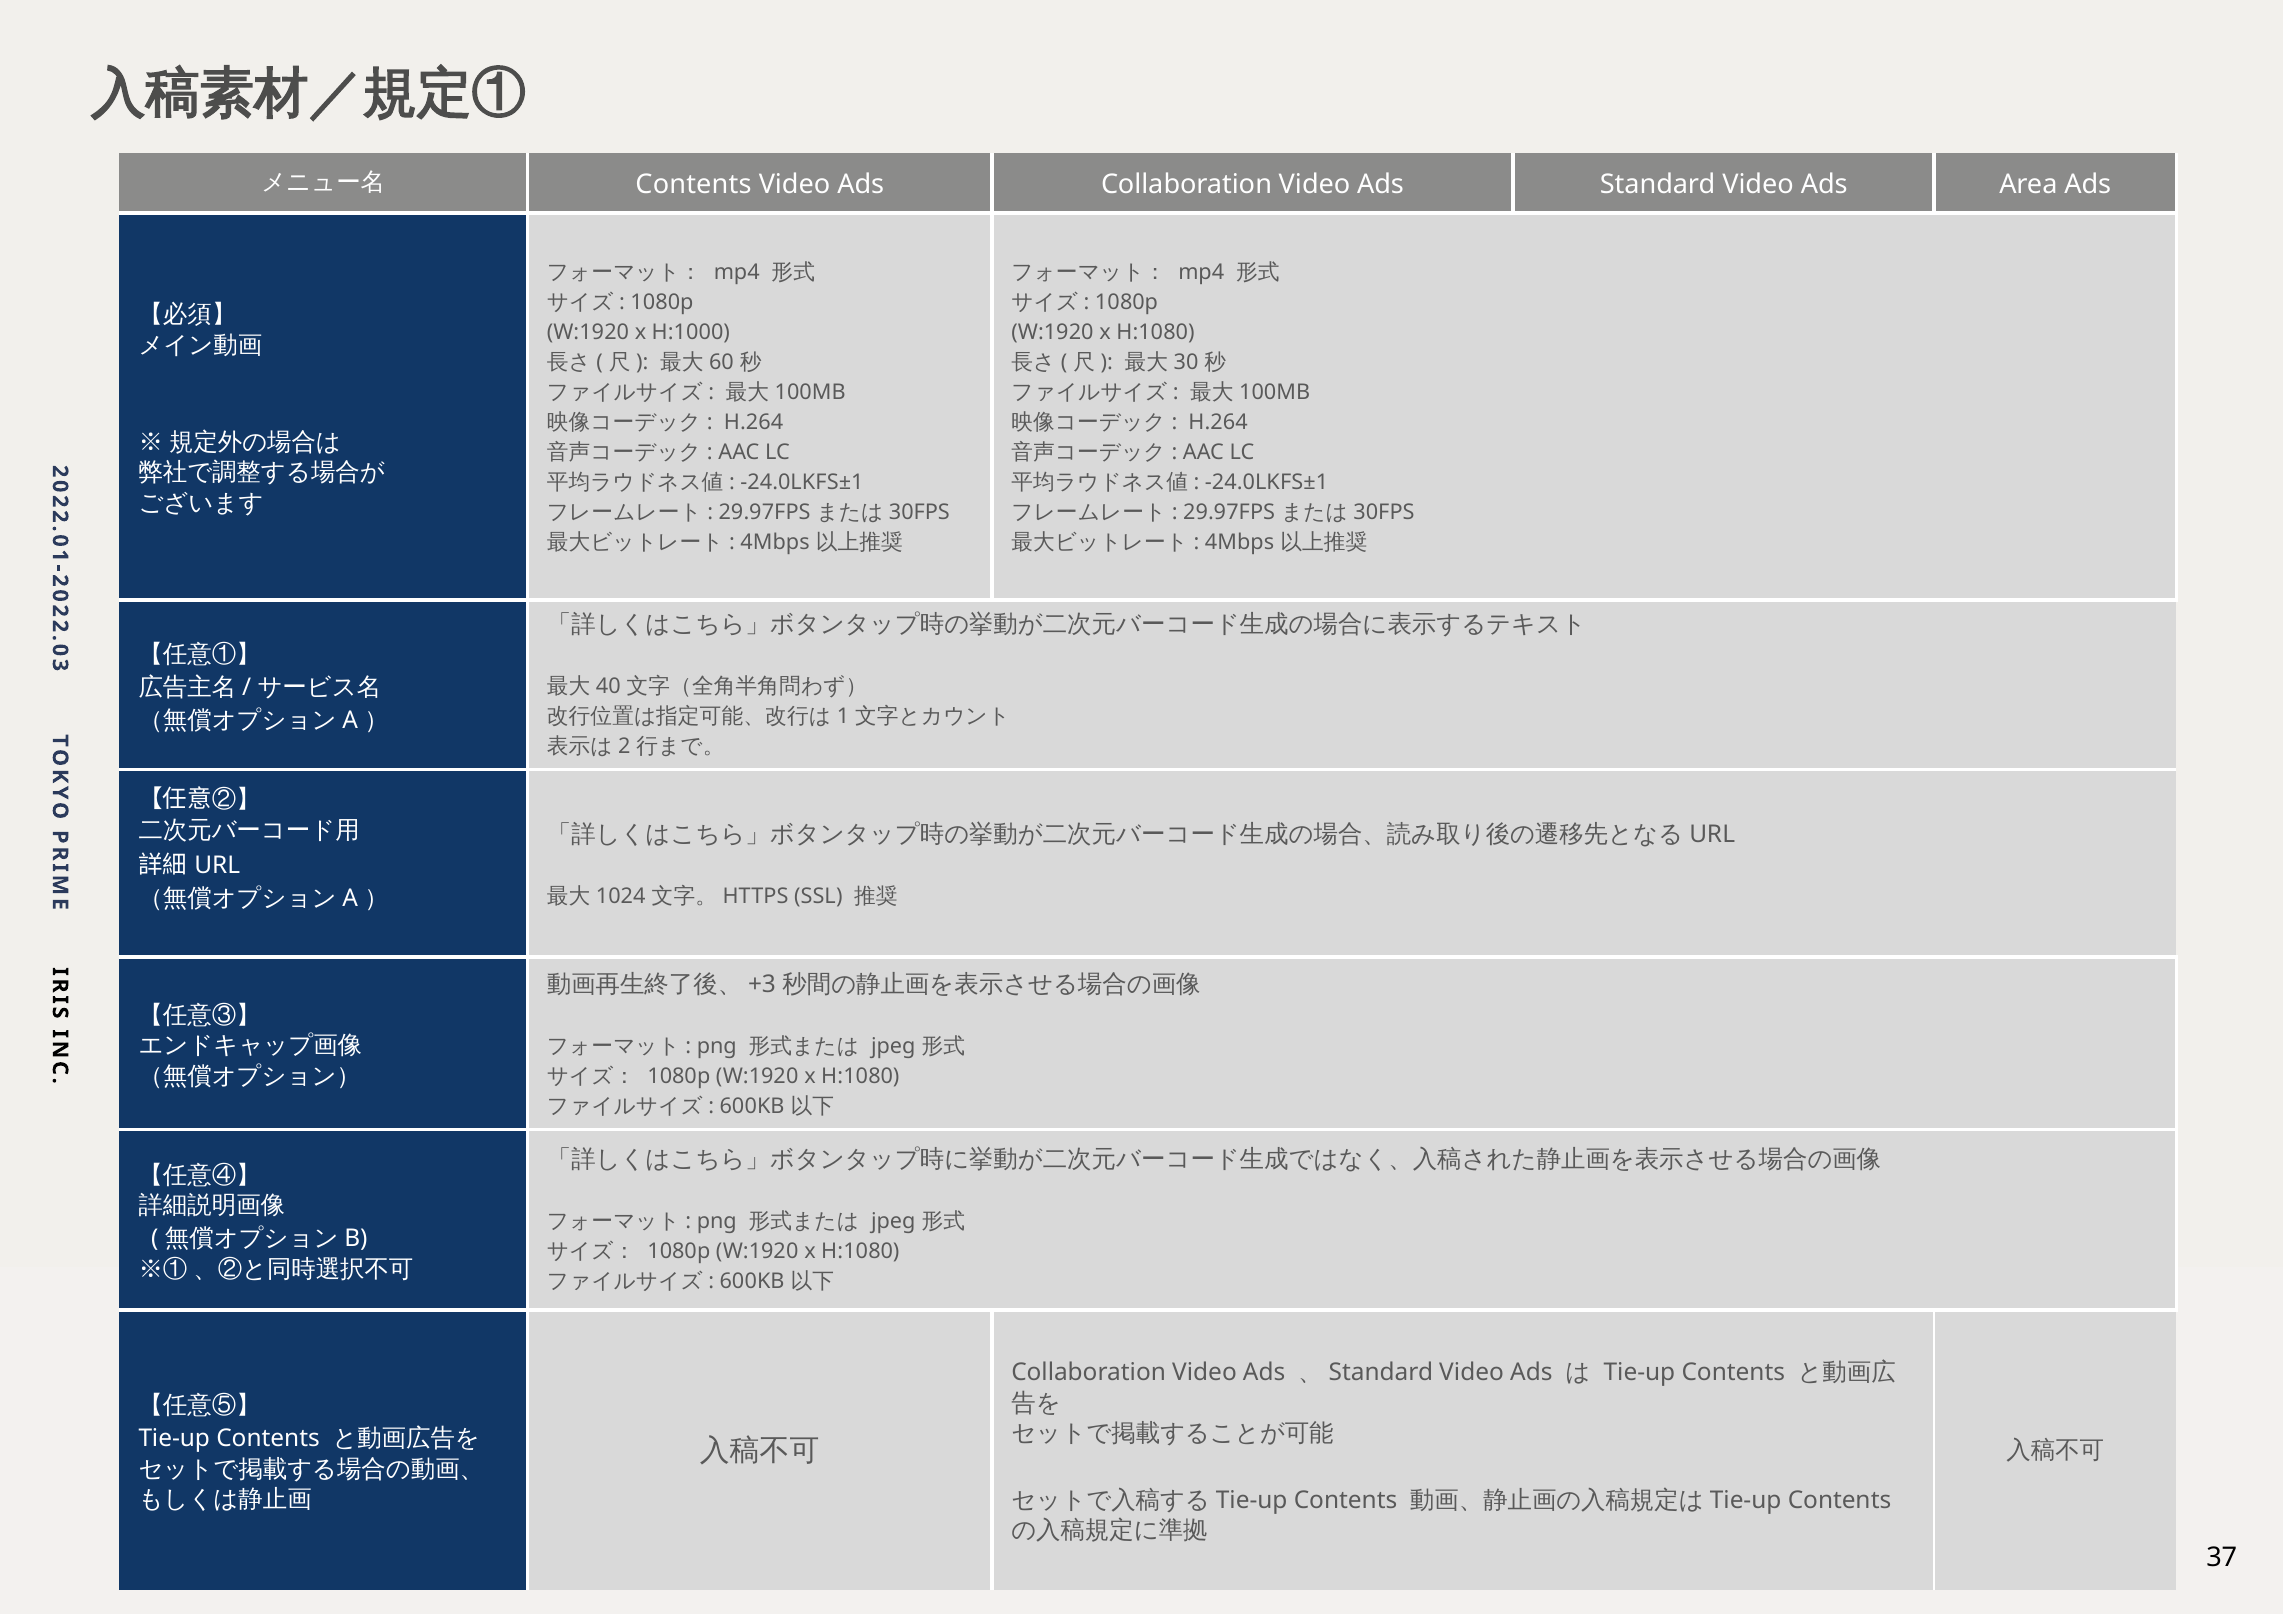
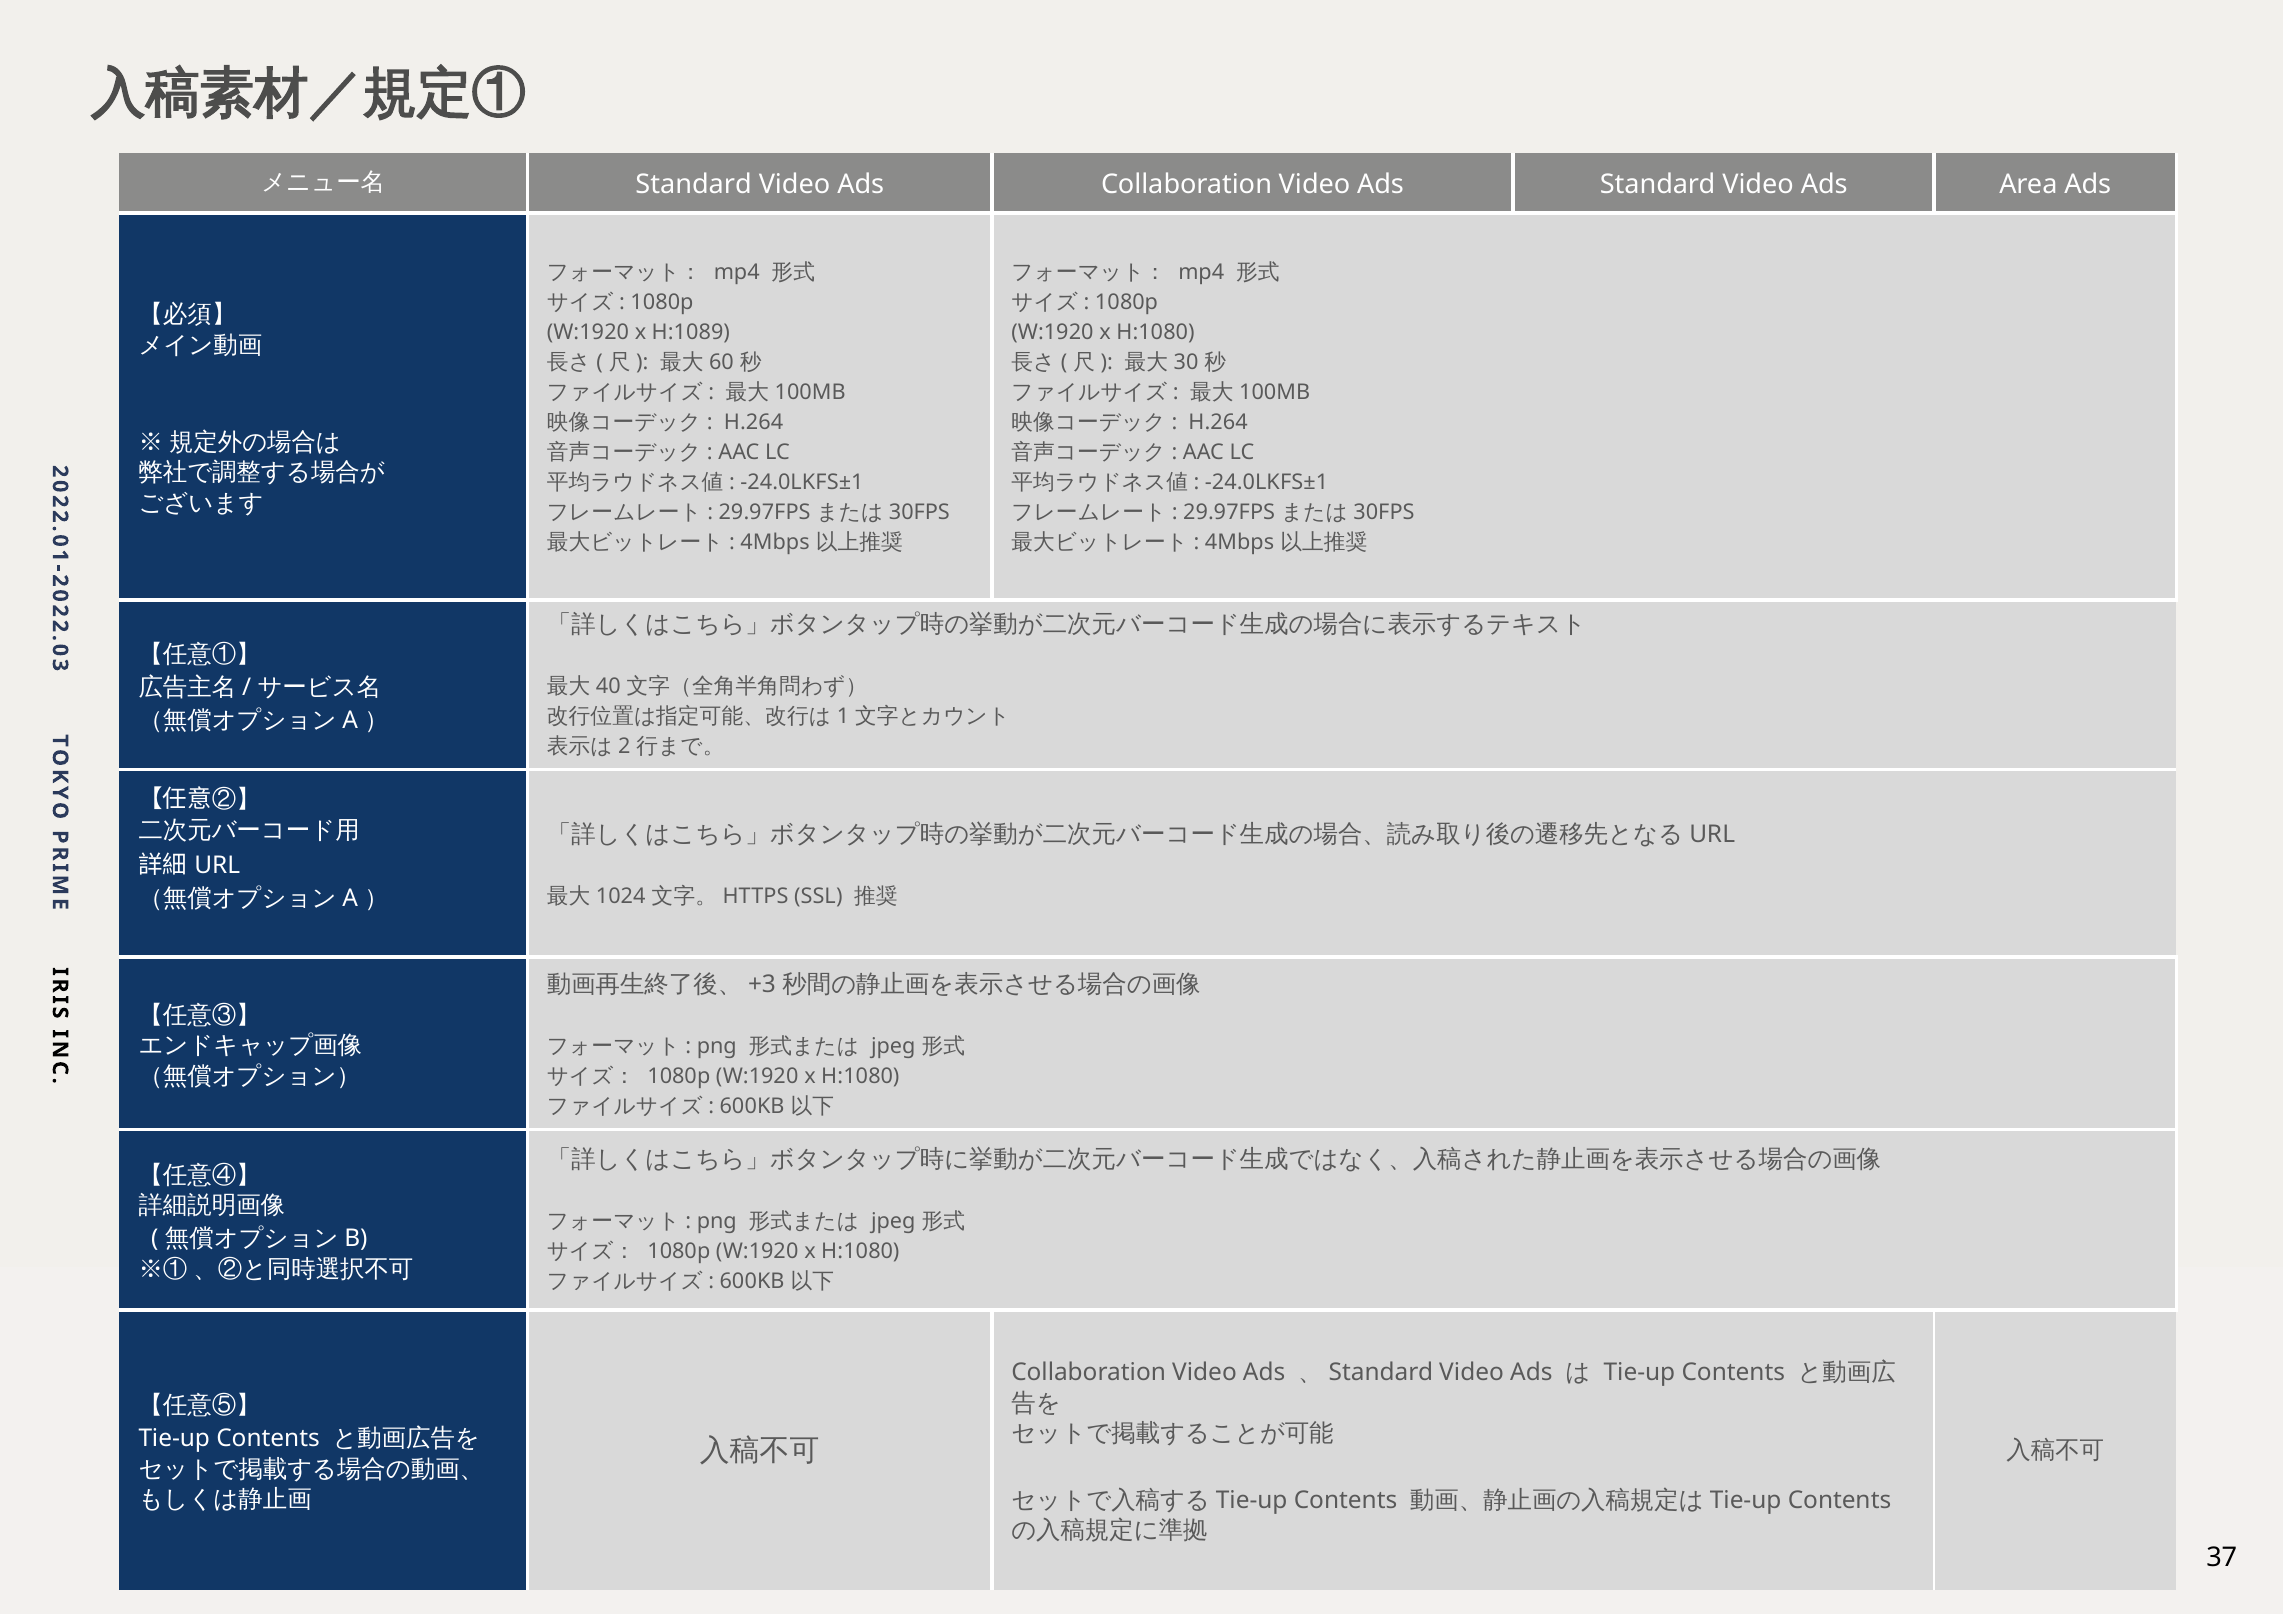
Contents: Contents -> Standard (694, 184)
H:1000: H:1000 -> H:1089 (691, 333)
